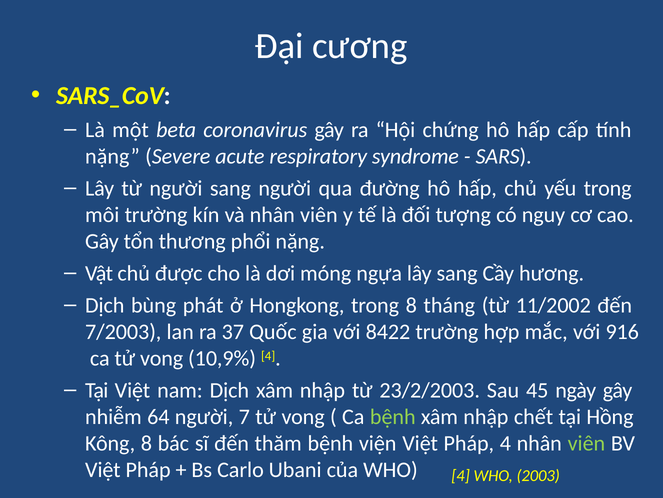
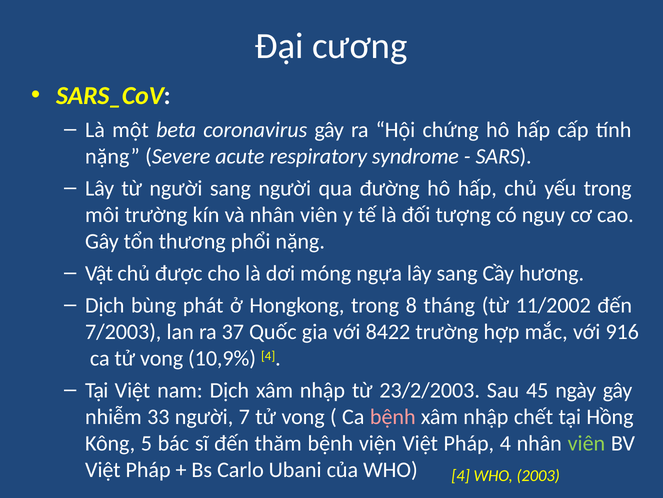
64: 64 -> 33 (158, 416)
bệnh colour: light green -> pink (393, 416)
Kông 8: 8 -> 5 (146, 443)
